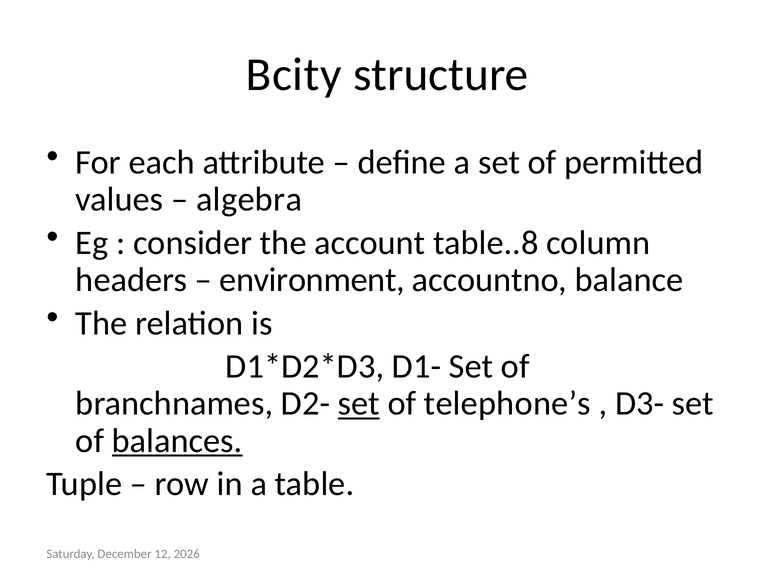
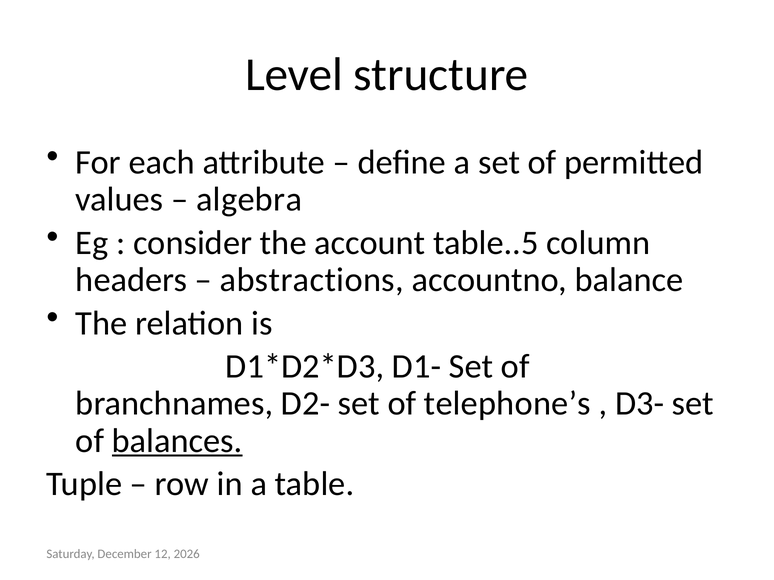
Bcity: Bcity -> Level (294, 75)
table..8: table..8 -> table..5 (486, 243)
environment: environment -> abstractions (312, 280)
set underline: present -> none (359, 404)
